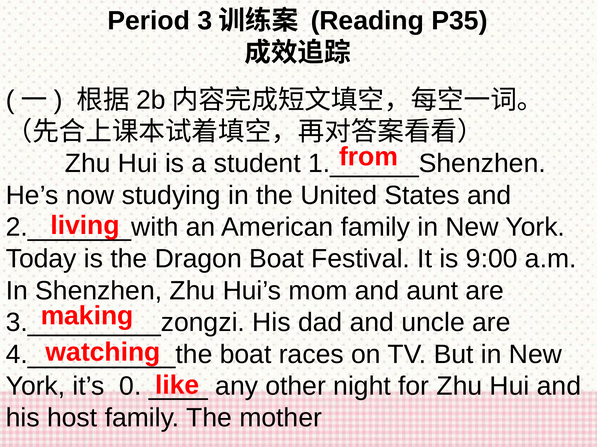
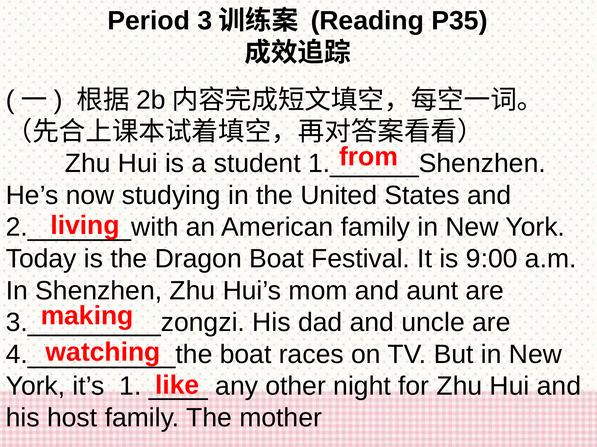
0: 0 -> 1 (130, 387)
